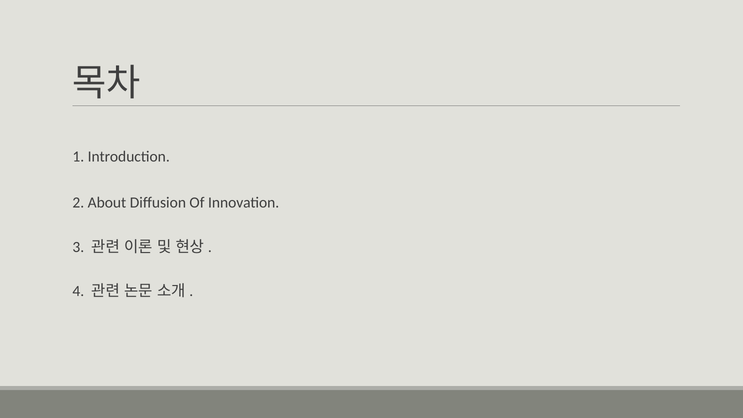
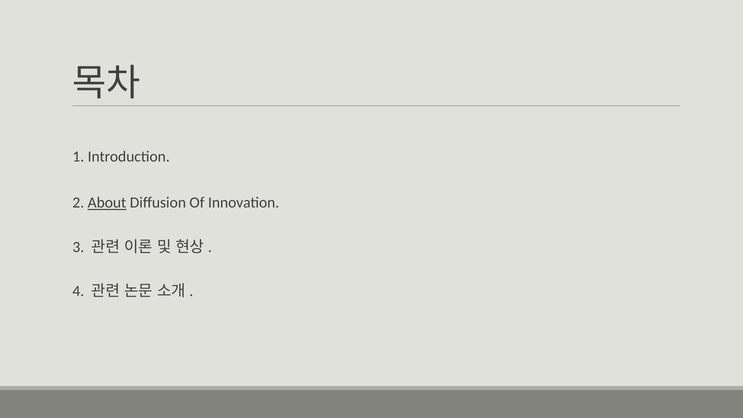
About underline: none -> present (107, 203)
